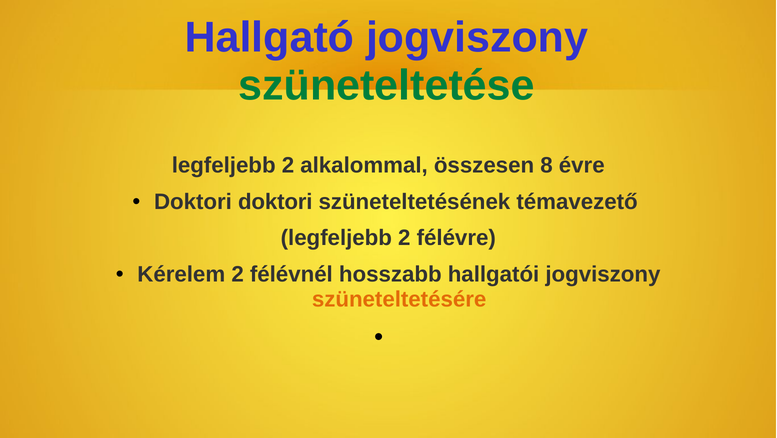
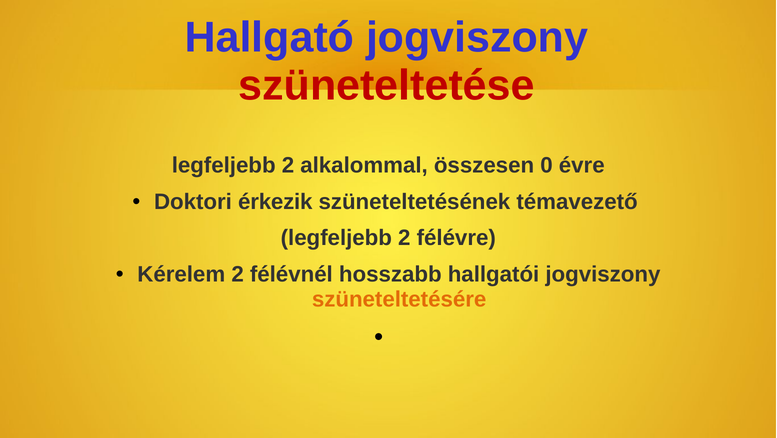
szüneteltetése colour: green -> red (386, 86)
8: 8 -> 0 (547, 166)
Doktori doktori: doktori -> érkezik (275, 202)
